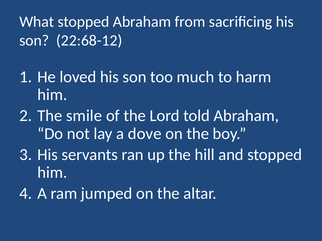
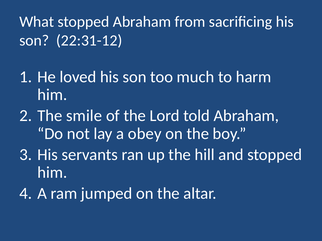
22:68-12: 22:68-12 -> 22:31-12 (89, 41)
dove: dove -> obey (145, 134)
